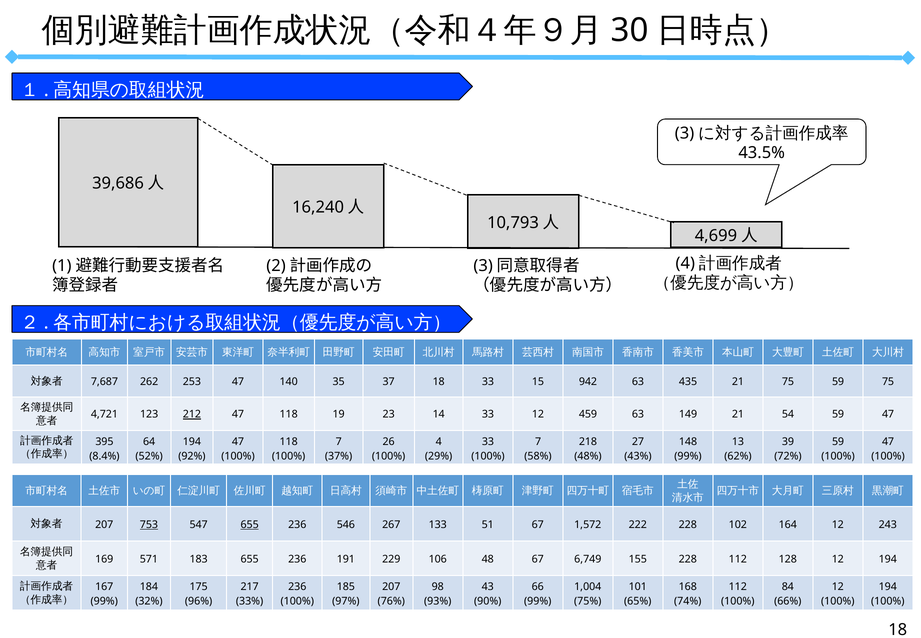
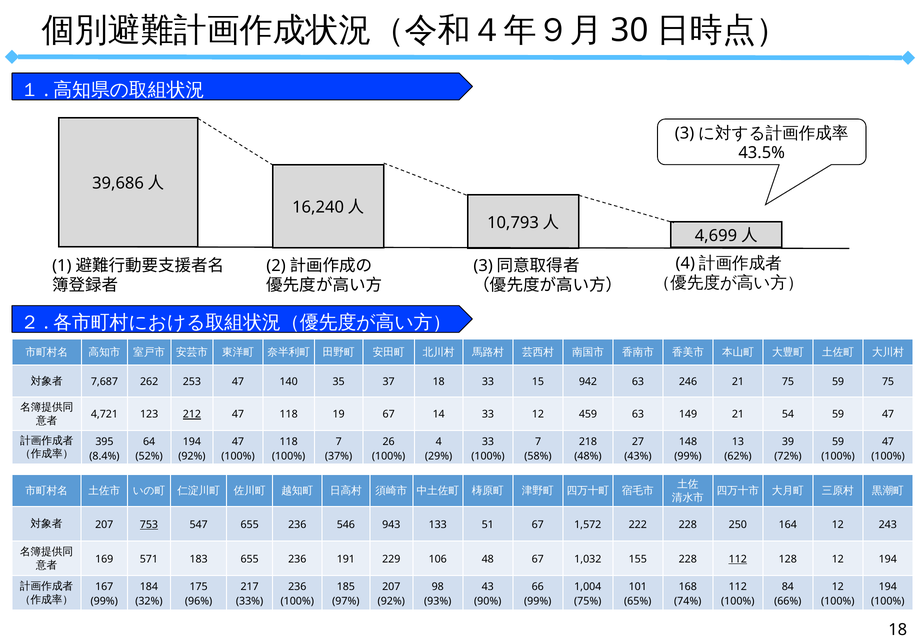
435: 435 -> 246 (688, 381)
19 23: 23 -> 67 (389, 414)
655 underline: present -> none (250, 524)
267: 267 -> 943 (391, 524)
102: 102 -> 250 (738, 524)
6,749: 6,749 -> 1,032 (588, 559)
112 underline: none -> present (738, 559)
76%: 76% -> 92% (391, 601)
